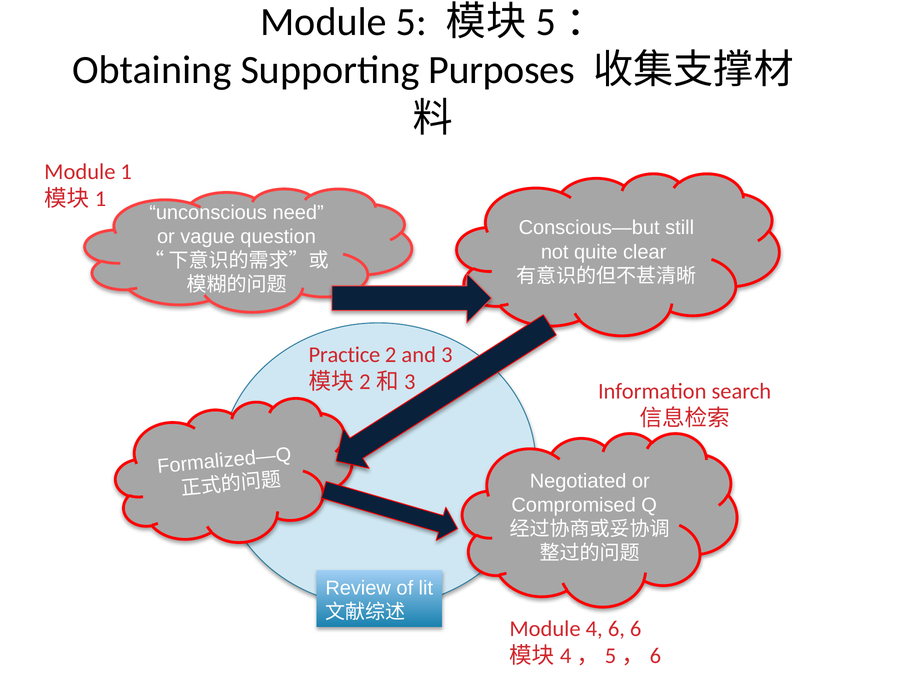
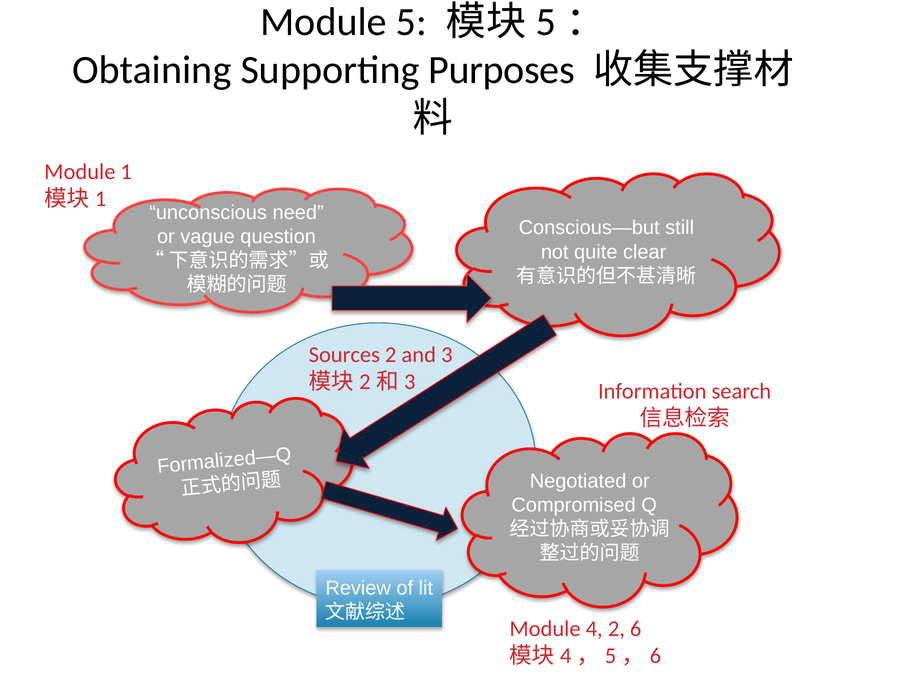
Practice: Practice -> Sources (344, 355)
4 6: 6 -> 2 (616, 629)
